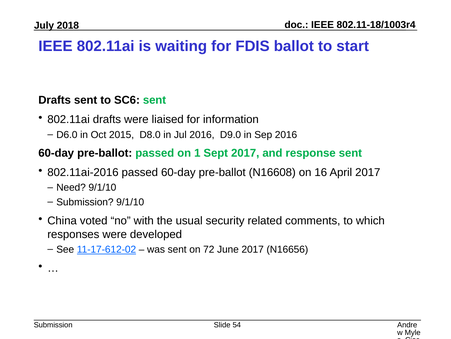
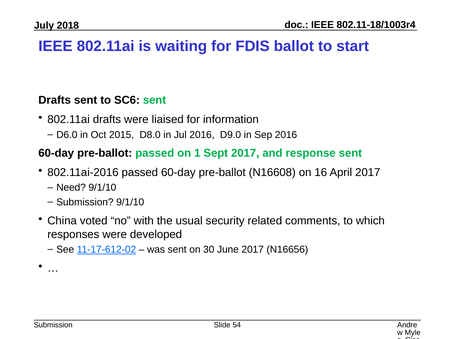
72: 72 -> 30 (209, 249)
